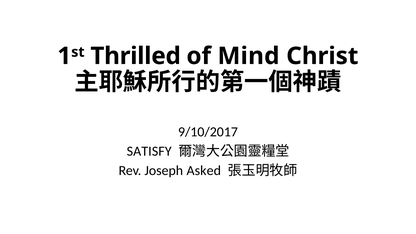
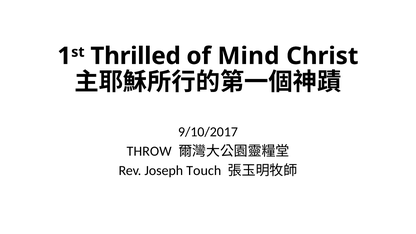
SATISFY: SATISFY -> THROW (149, 151)
Asked: Asked -> Touch (204, 171)
